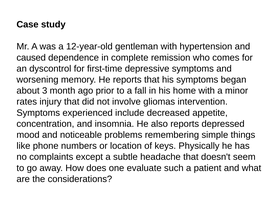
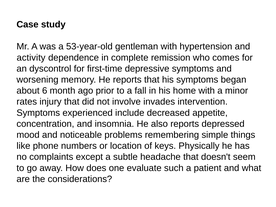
12-year-old: 12-year-old -> 53-year-old (89, 47)
caused: caused -> activity (31, 58)
3: 3 -> 6 (45, 91)
gliomas: gliomas -> invades (159, 102)
